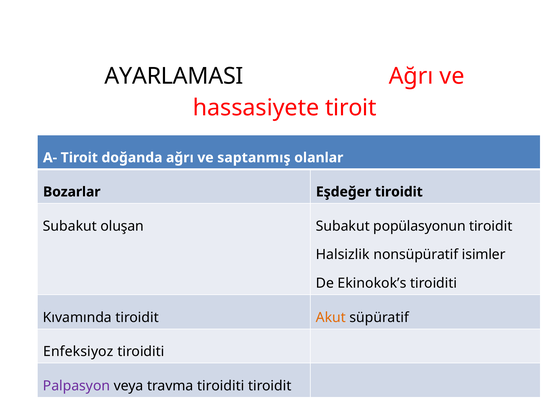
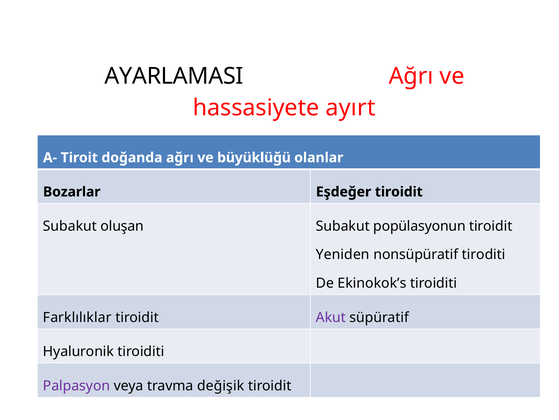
hassasiyete tiroit: tiroit -> ayırt (351, 108)
saptanmış: saptanmış -> büyüklüğü (254, 157)
Halsizlik: Halsizlik -> Yeniden (343, 254)
isimler: isimler -> tiroditi (484, 254)
Kıvamında: Kıvamında -> Farklılıklar (77, 317)
Akut colour: orange -> purple (331, 317)
Enfeksiyoz: Enfeksiyoz -> Hyaluronik (78, 351)
travma tiroiditi: tiroiditi -> değişik (221, 385)
